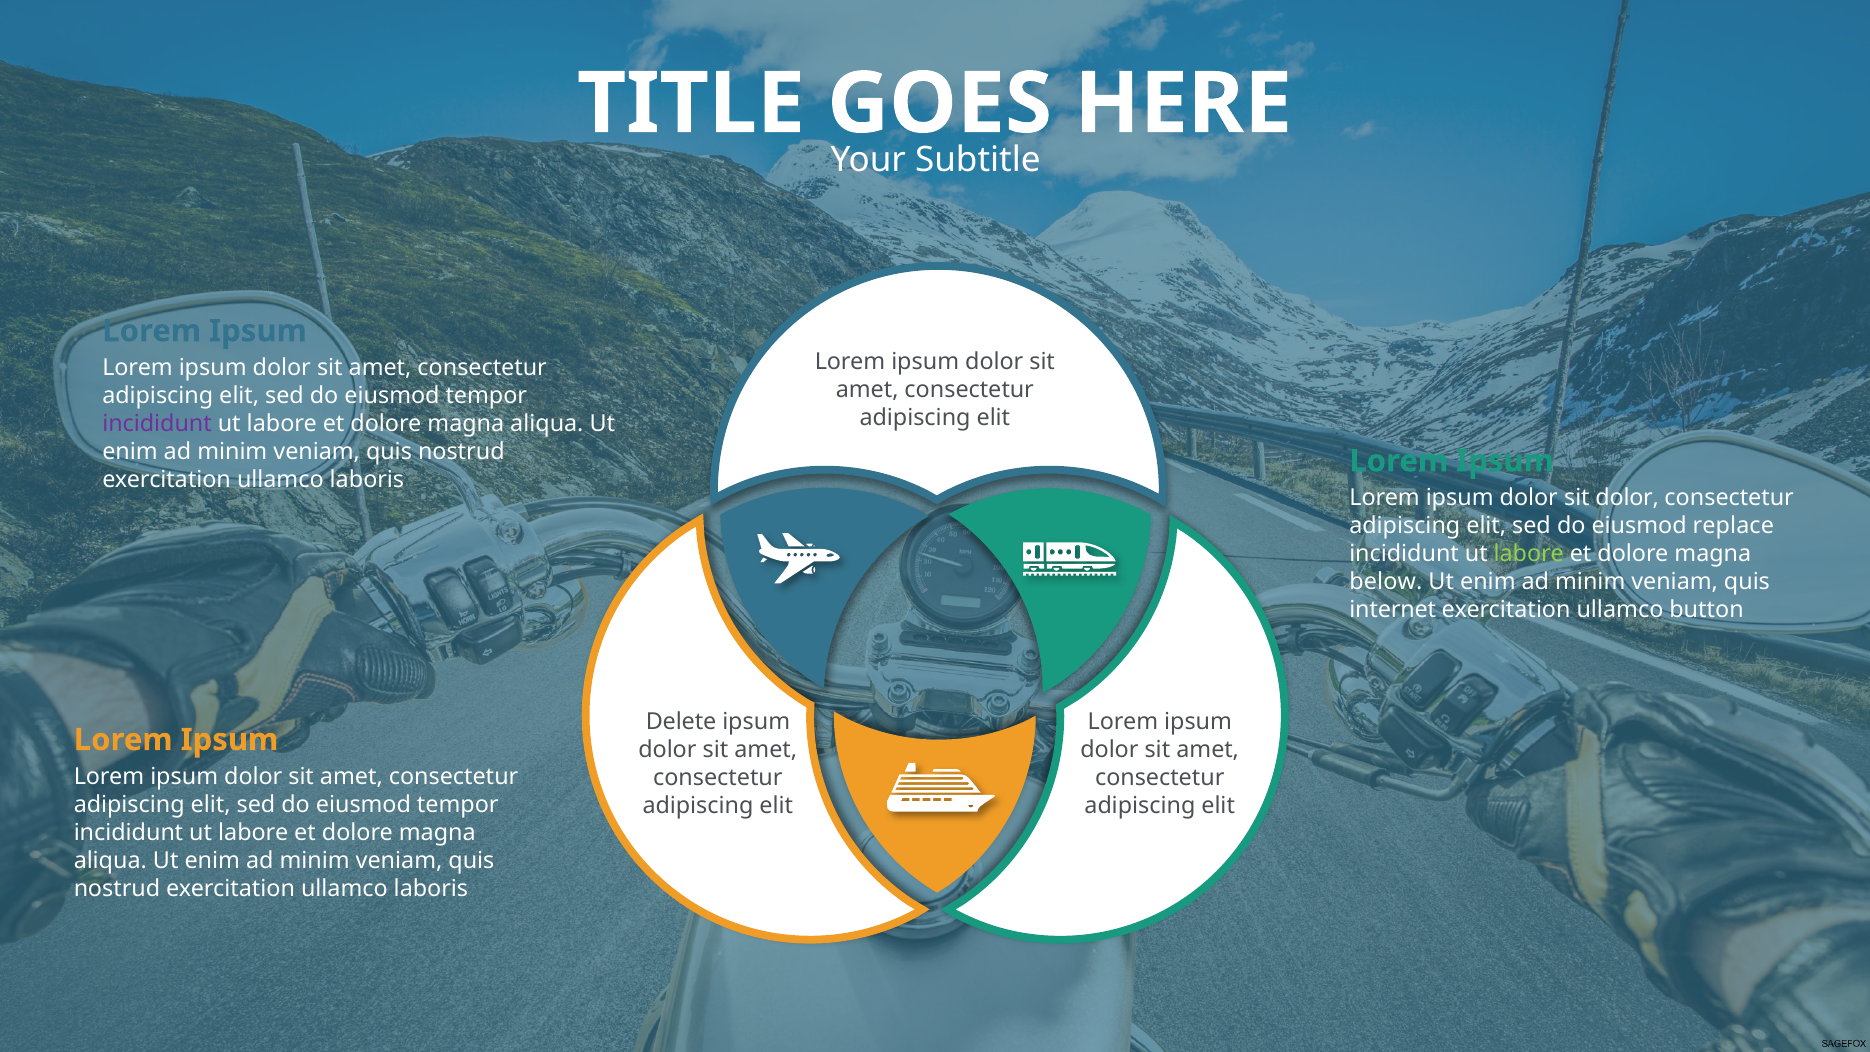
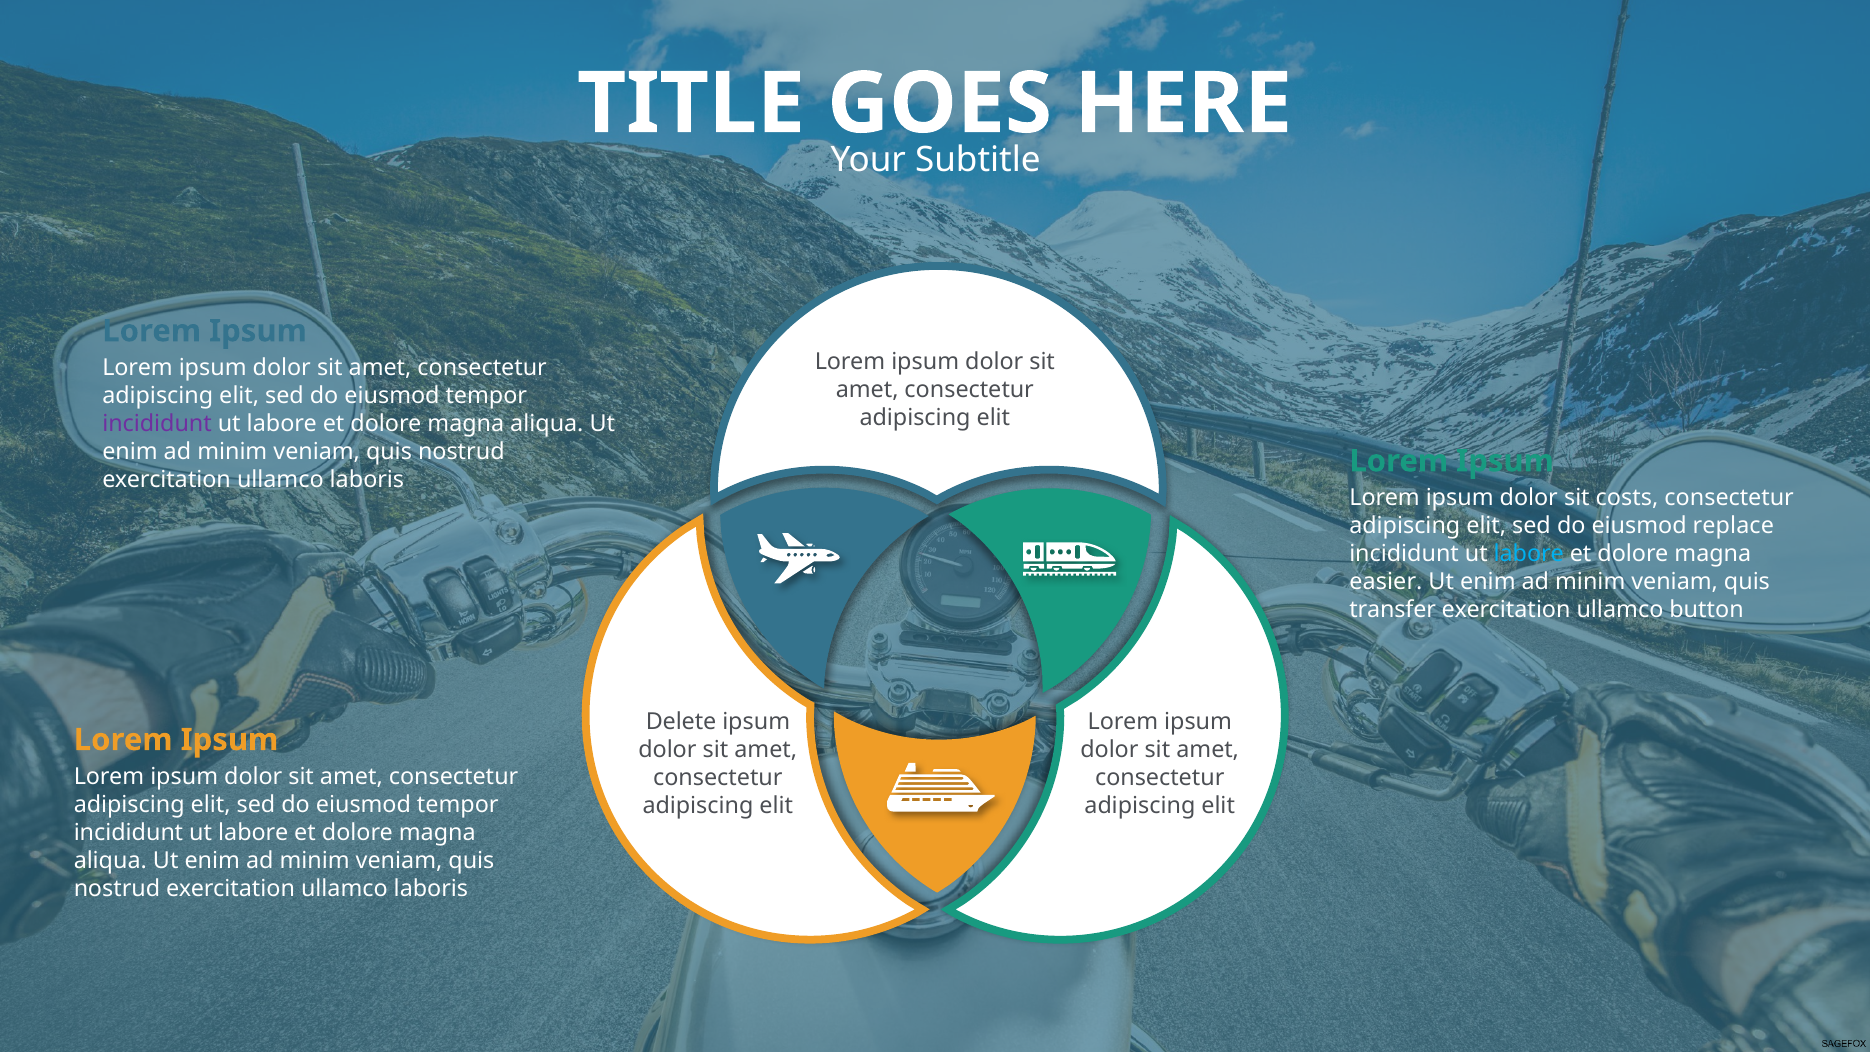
sit dolor: dolor -> costs (1627, 498)
labore colour: light green -> light blue (1529, 554)
below: below -> easier (1386, 582)
internet: internet -> transfer (1393, 610)
